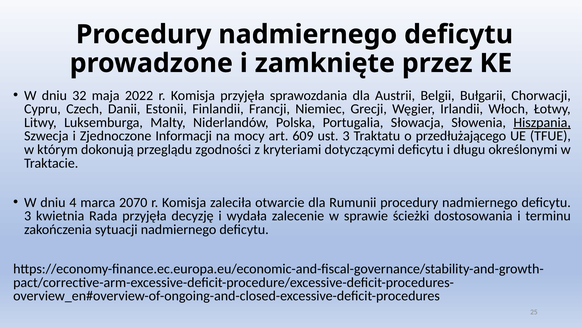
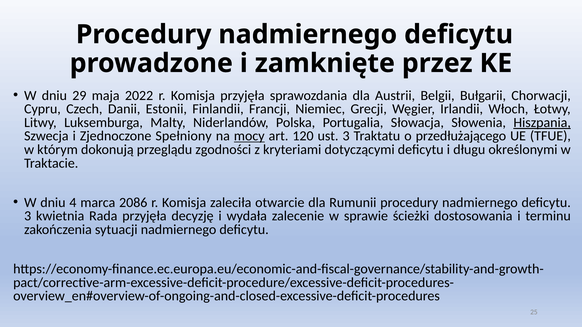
32: 32 -> 29 (79, 96)
Informacji: Informacji -> Spełniony (184, 136)
mocy underline: none -> present (249, 136)
609: 609 -> 120 (303, 136)
2070: 2070 -> 2086 (133, 203)
